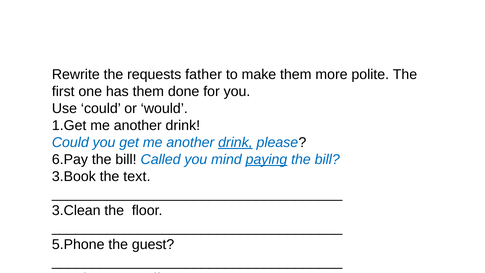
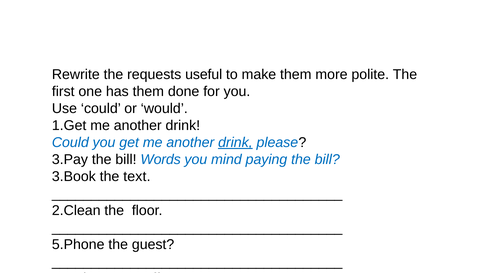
father: father -> useful (204, 74)
6.Pay: 6.Pay -> 3.Pay (70, 159)
Called: Called -> Words (161, 159)
paying underline: present -> none (266, 159)
3.Clean: 3.Clean -> 2.Clean (76, 210)
